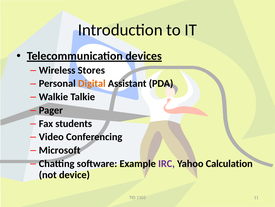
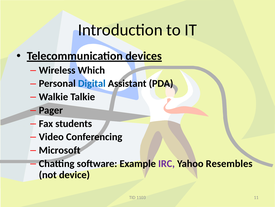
Stores: Stores -> Which (91, 70)
Digital colour: orange -> blue (92, 83)
Calculation: Calculation -> Resembles (229, 163)
